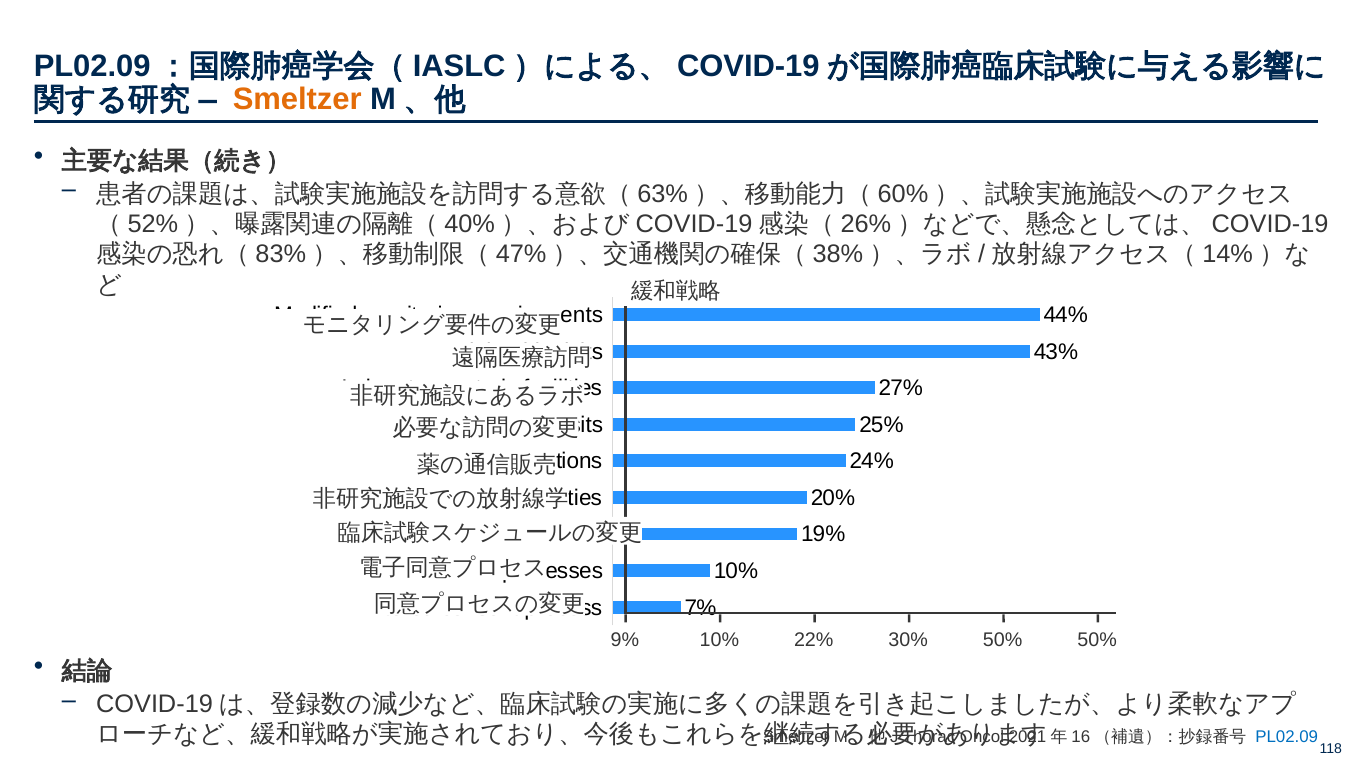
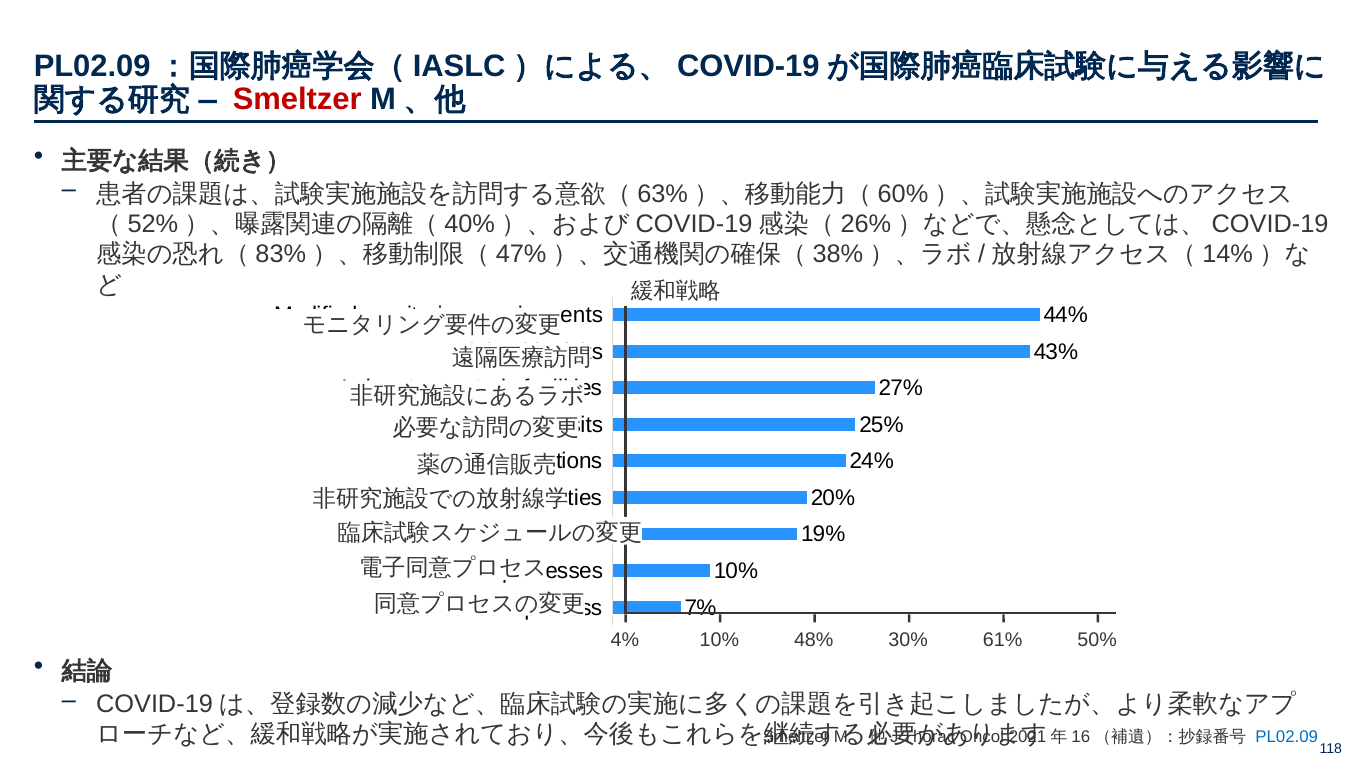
Smeltzer colour: orange -> red (297, 99)
9%: 9% -> 4% (625, 639)
22%: 22% -> 48% (814, 639)
50%: 50% -> 61% (1003, 639)
